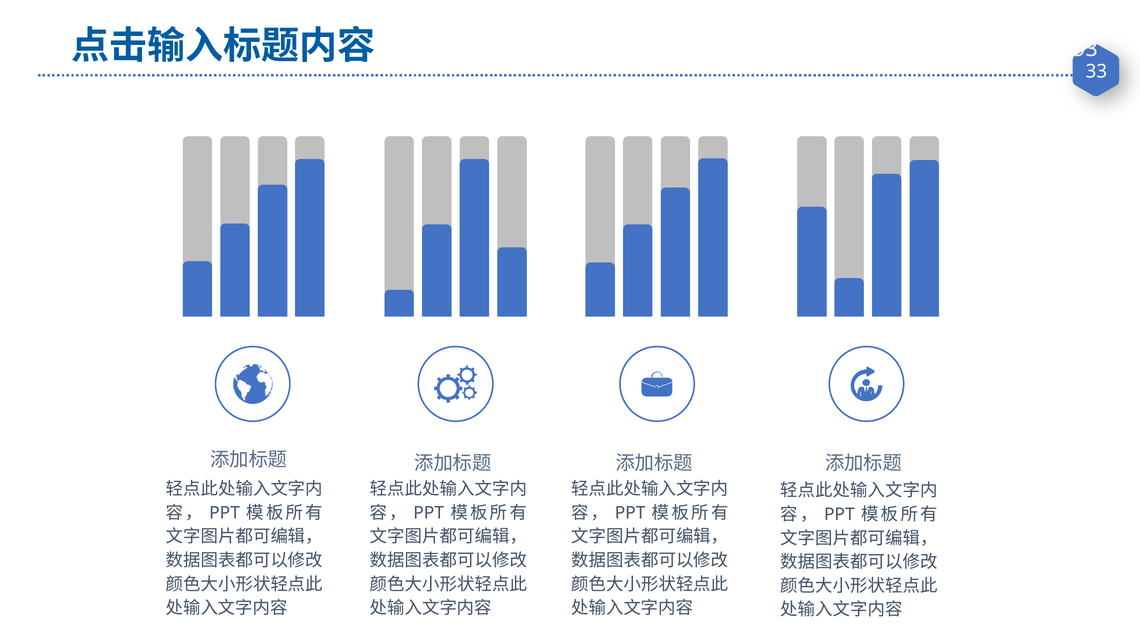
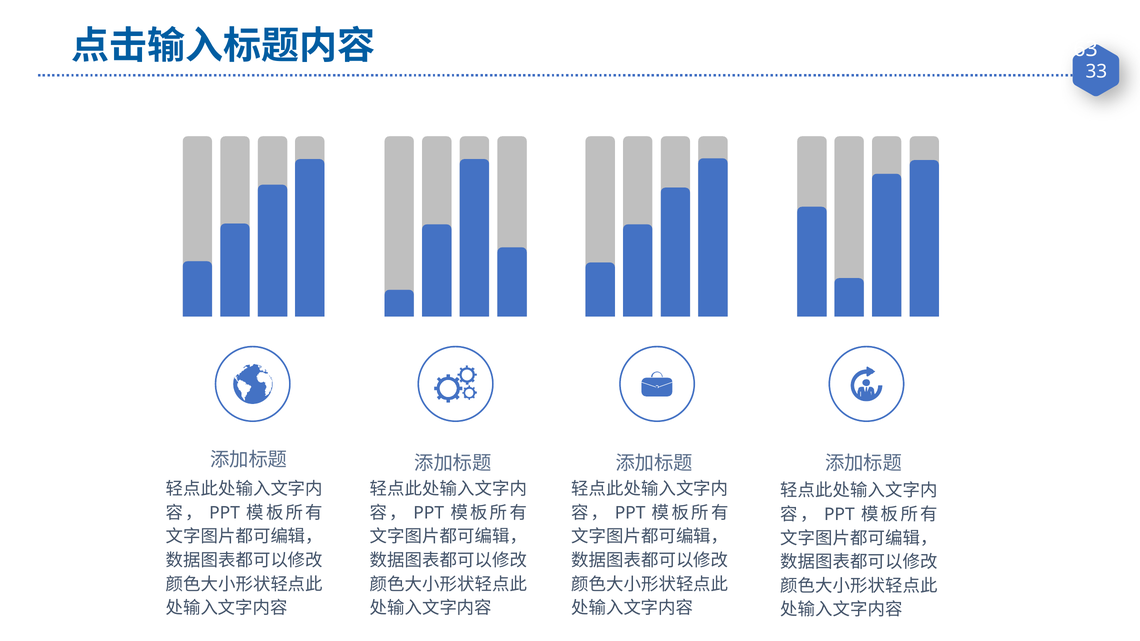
93: 93 -> 63 (1086, 49)
